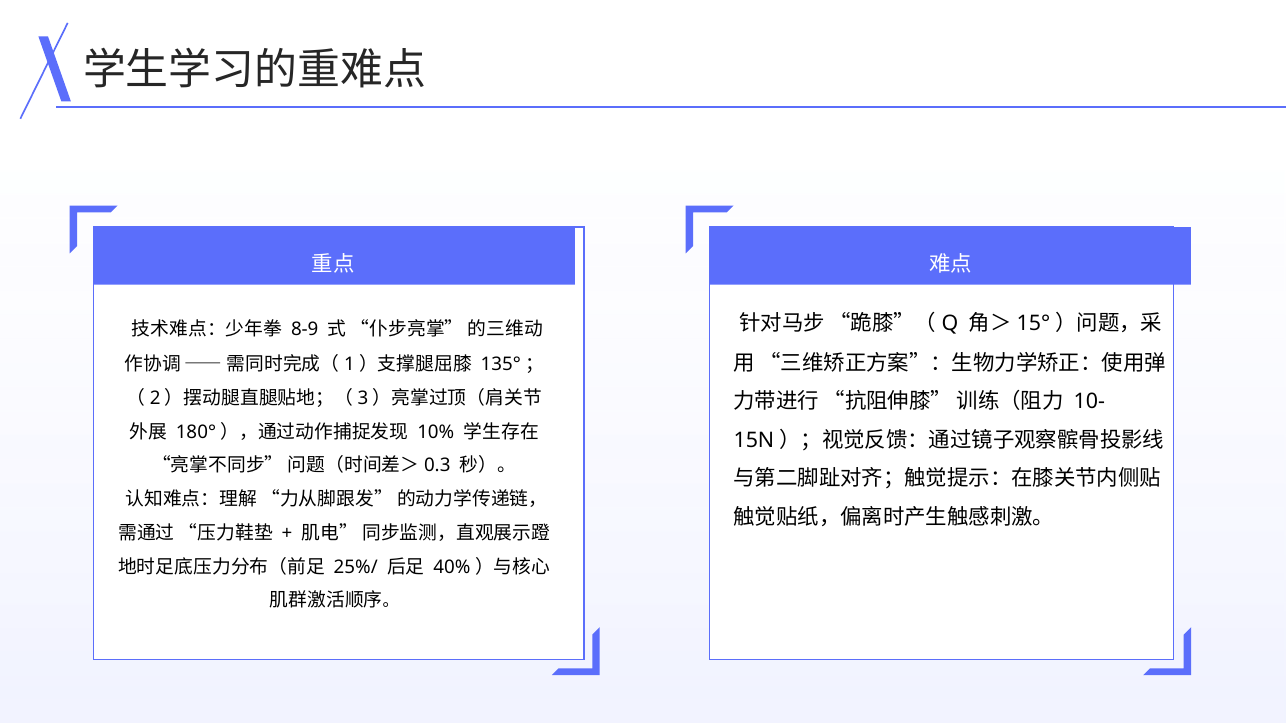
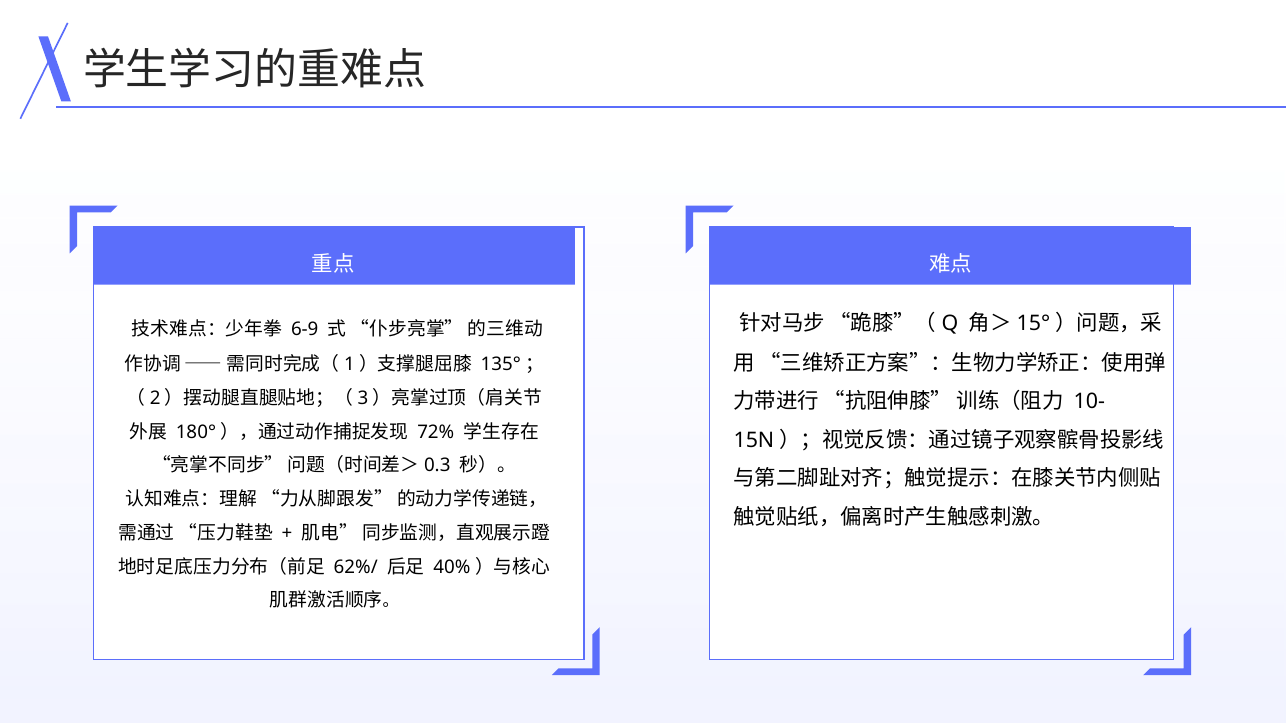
8-9: 8-9 -> 6-9 (305, 329)
10%: 10% -> 72% (436, 432)
25%/: 25%/ -> 62%/ (356, 567)
